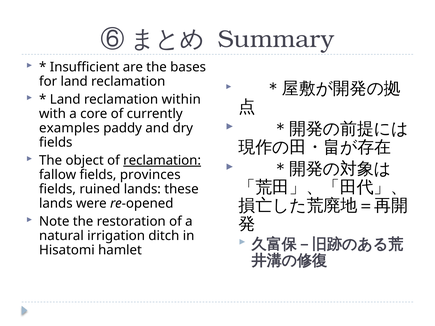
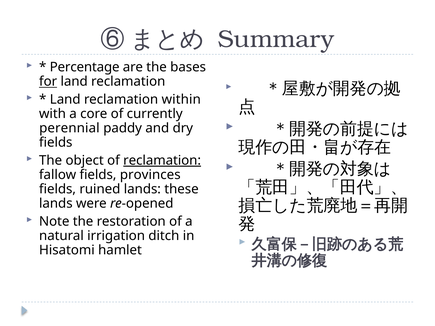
Insufficient: Insufficient -> Percentage (85, 67)
for underline: none -> present (48, 82)
examples: examples -> perennial (69, 128)
